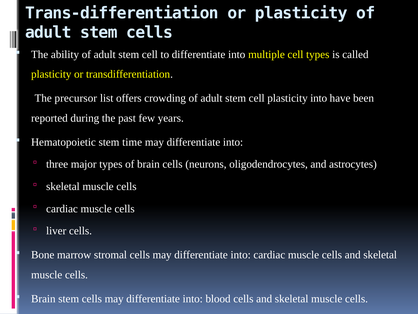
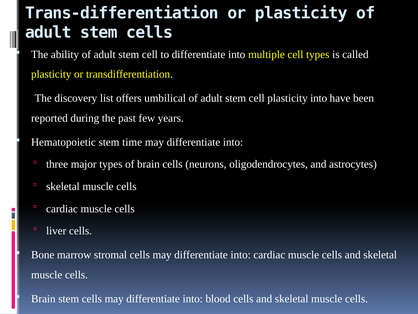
precursor: precursor -> discovery (76, 98)
crowding: crowding -> umbilical (165, 98)
